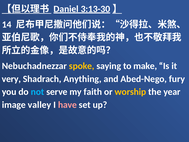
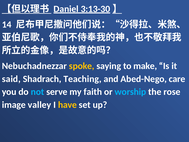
very: very -> said (11, 79)
Anything: Anything -> Teaching (82, 79)
fury: fury -> care (177, 79)
worship colour: yellow -> light blue (130, 92)
year: year -> rose (172, 92)
have colour: pink -> yellow (67, 105)
